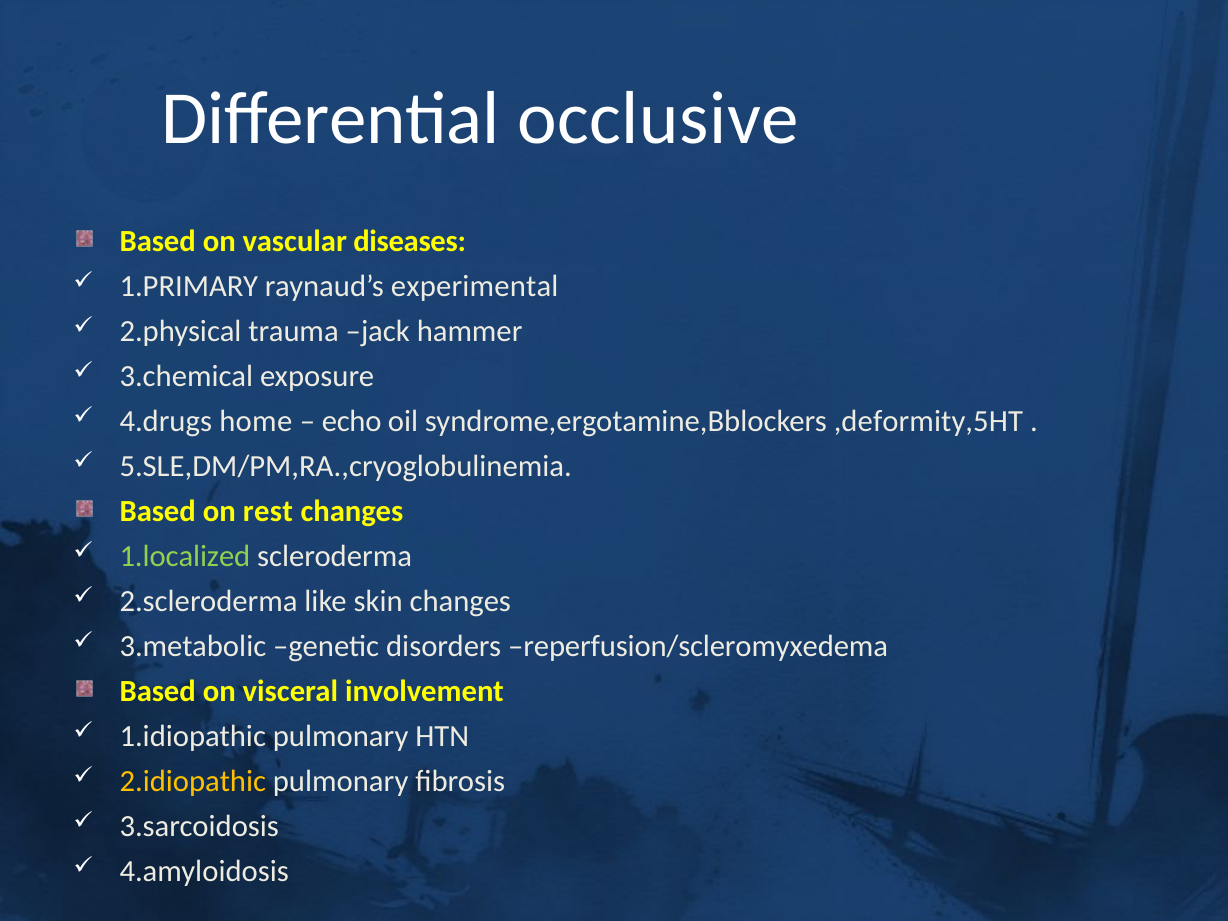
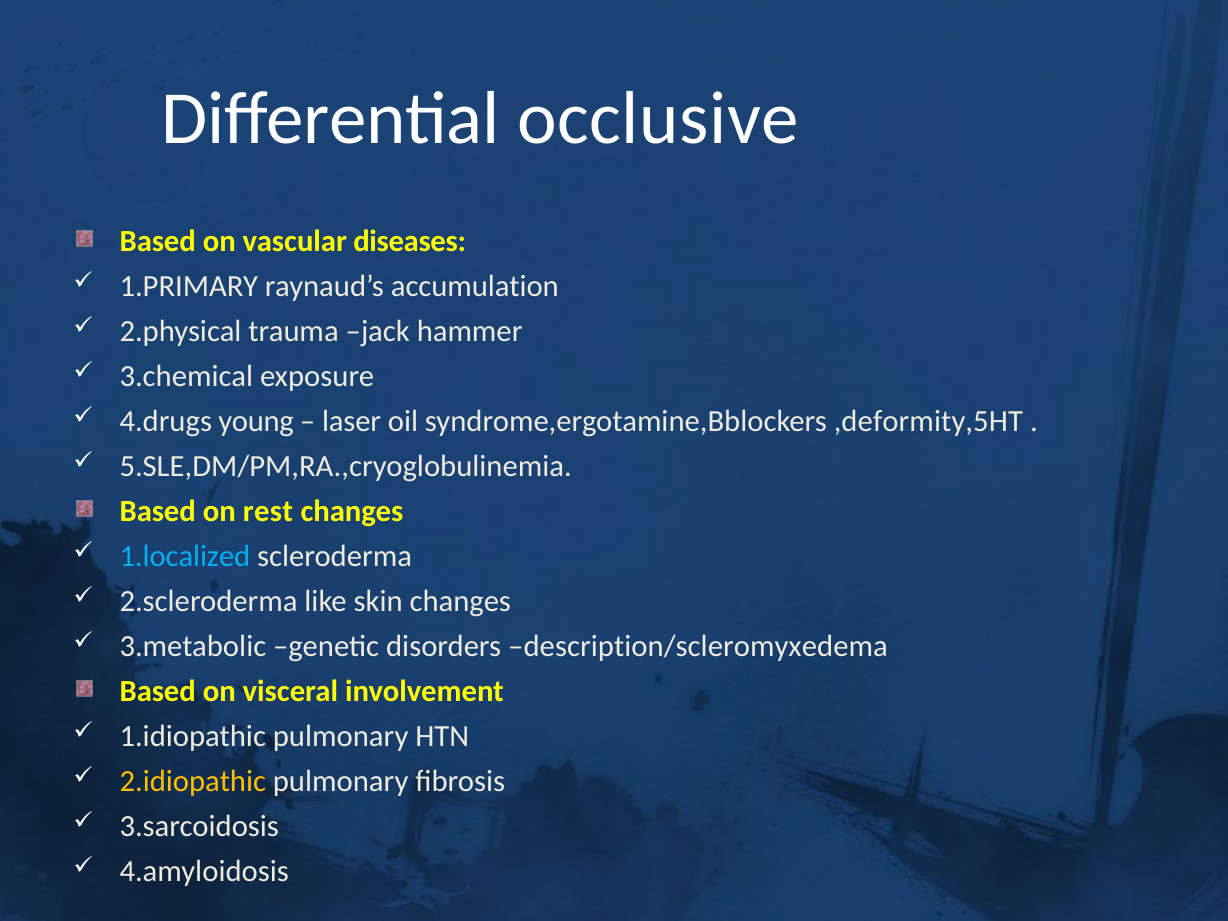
experimental: experimental -> accumulation (475, 287)
home: home -> young (256, 422)
echo: echo -> laser (352, 422)
1.localized colour: light green -> light blue (185, 557)
reperfusion/scleromyxedema: reperfusion/scleromyxedema -> description/scleromyxedema (698, 647)
